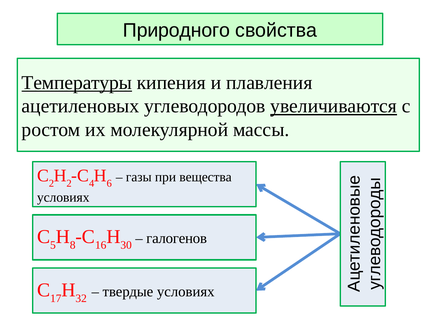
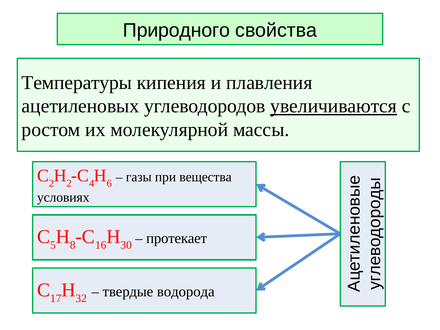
Температуры underline: present -> none (77, 83)
галогенов: галогенов -> протекает (177, 238)
твердые условиях: условиях -> водорода (186, 292)
